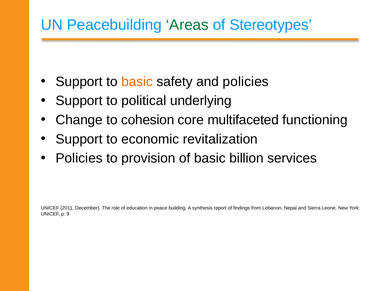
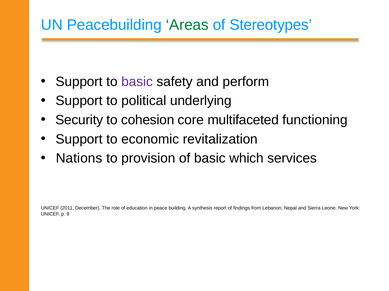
basic colour: orange -> purple (137, 82)
and policies: policies -> perform (246, 82)
Change: Change -> Security (79, 120)
Policies: Policies -> Nations (79, 159)
billion: billion -> which (247, 159)
